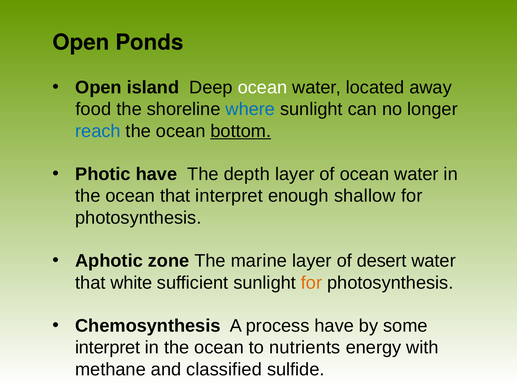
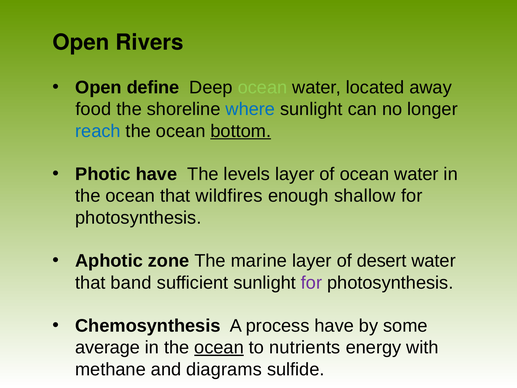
Ponds: Ponds -> Rivers (149, 43)
island: island -> define (153, 87)
ocean colour: white -> light green (263, 87)
depth: depth -> levels (247, 174)
that interpret: interpret -> wildfires (229, 196)
white: white -> band (131, 282)
for colour: orange -> purple (312, 282)
interpret: interpret -> average (108, 347)
ocean underline: none -> present (219, 347)
classified: classified -> diagrams (224, 369)
